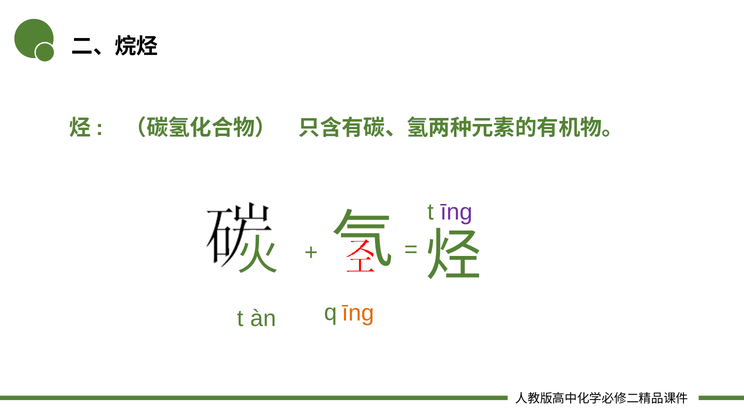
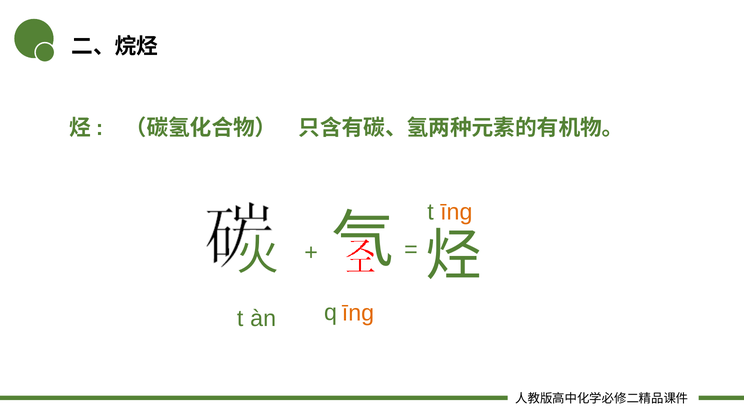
īng colour: purple -> orange (456, 212)
